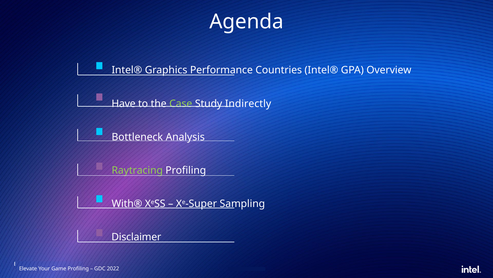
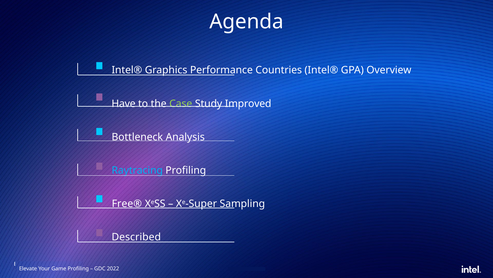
Indirectly: Indirectly -> Improved (248, 103)
Raytracing colour: light green -> light blue (137, 170)
With®: With® -> Free® (127, 203)
Disclaimer: Disclaimer -> Described (136, 237)
